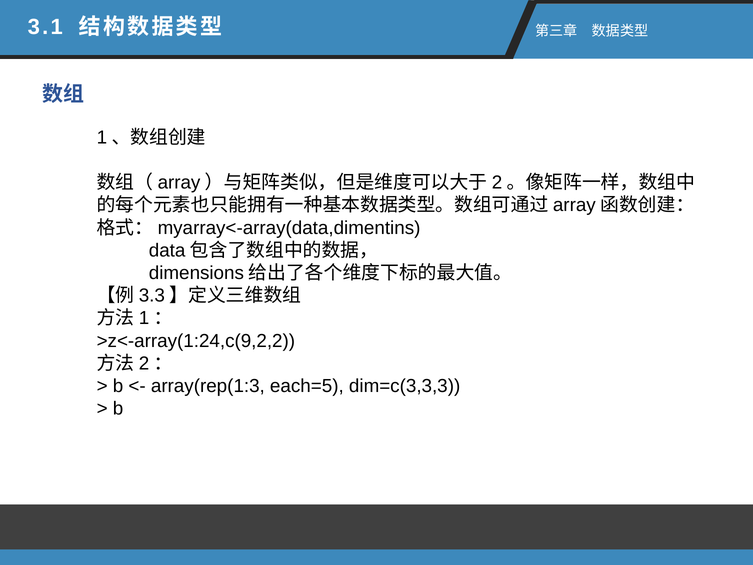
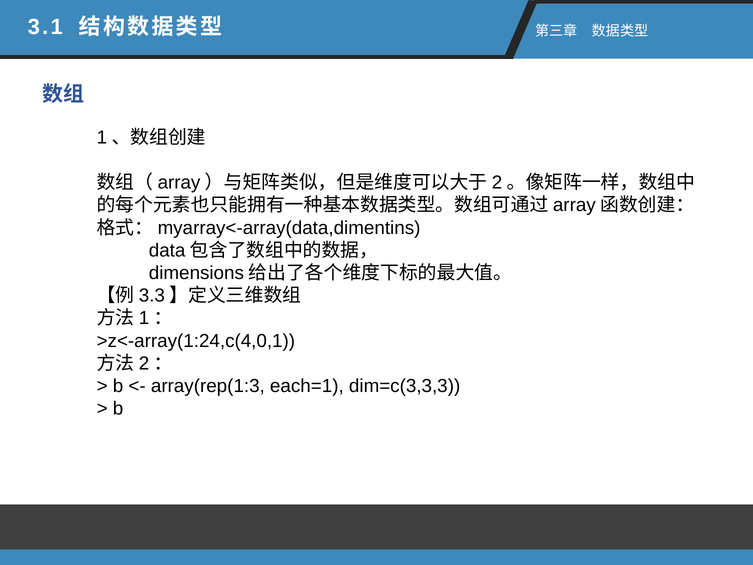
>z<-array(1:24,c(9,2,2: >z<-array(1:24,c(9,2,2 -> >z<-array(1:24,c(4,0,1 (196, 341)
each=5: each=5 -> each=1 (307, 386)
